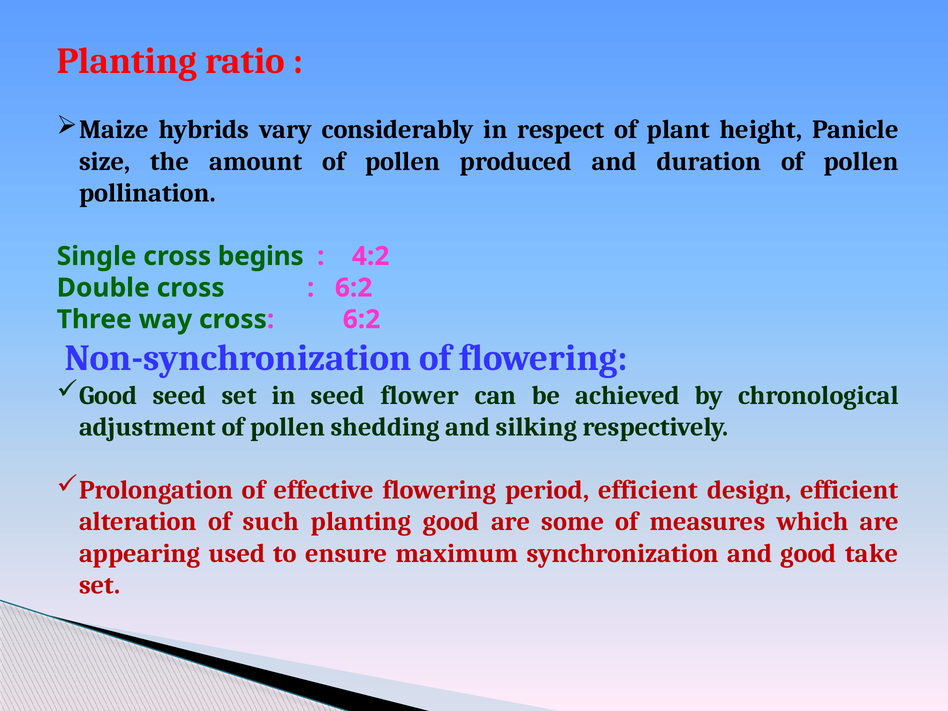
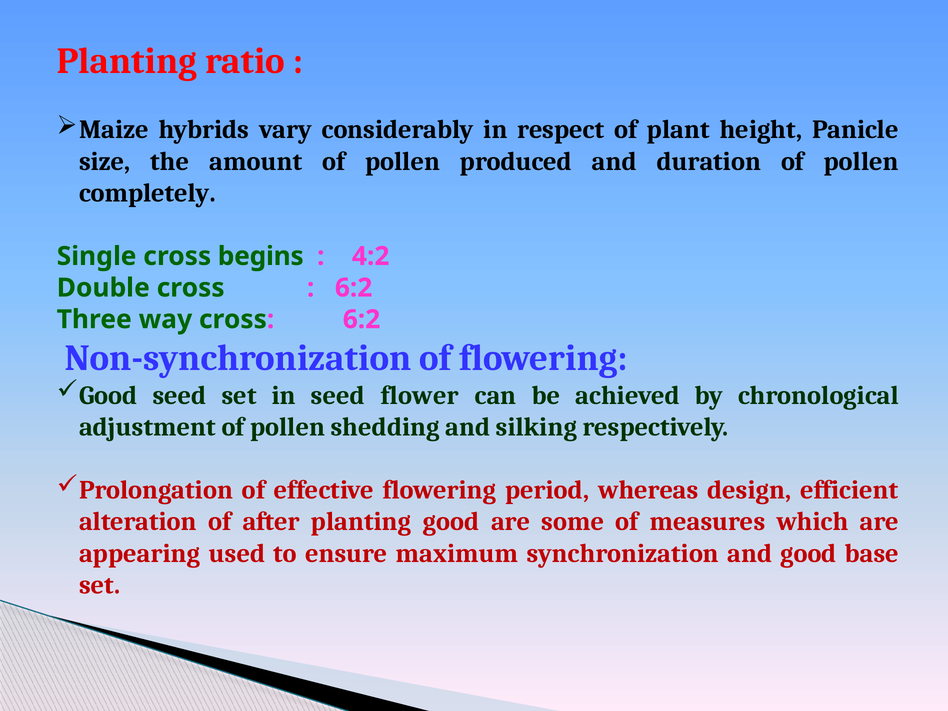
pollination: pollination -> completely (147, 193)
period efficient: efficient -> whereas (648, 490)
such: such -> after (271, 522)
take: take -> base (872, 553)
